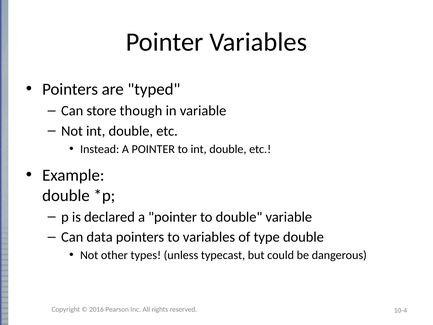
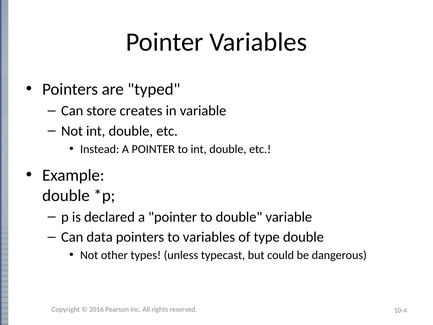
though: though -> creates (141, 111)
